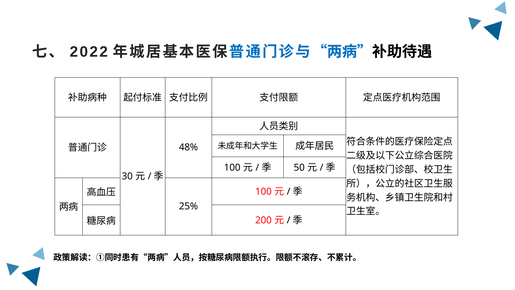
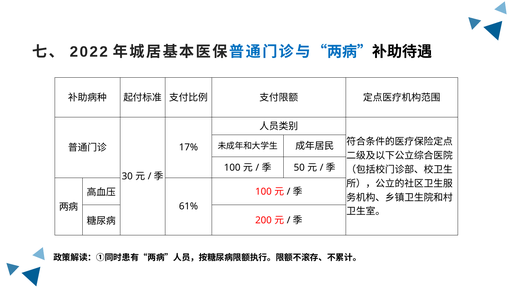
48%: 48% -> 17% (189, 147)
25%: 25% -> 61% (189, 206)
